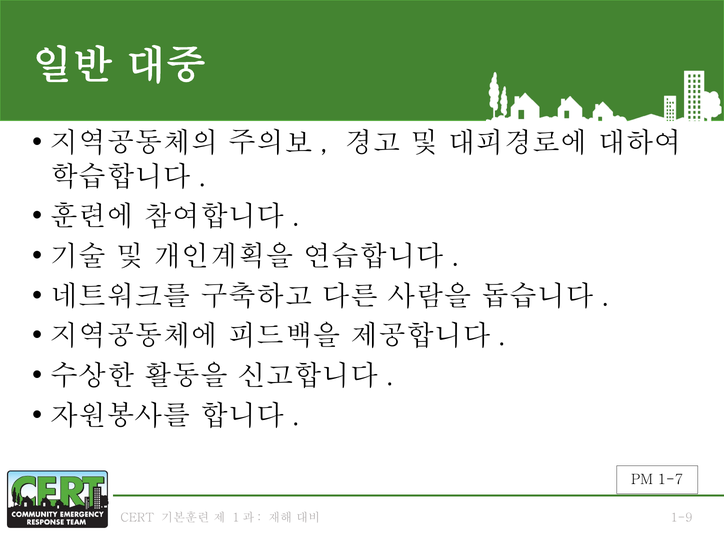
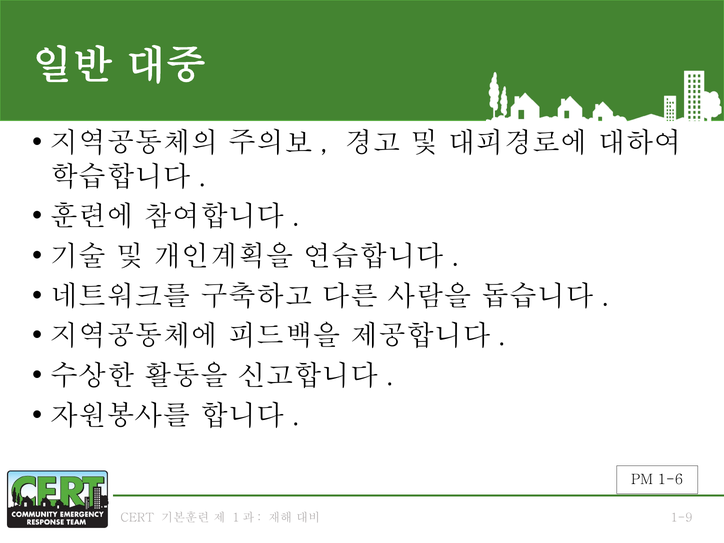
1-7: 1-7 -> 1-6 (670, 480)
